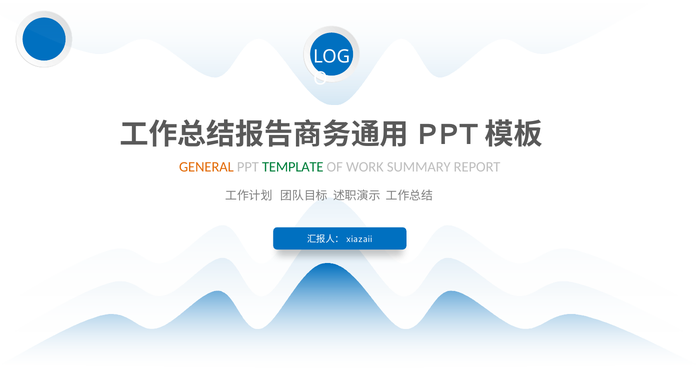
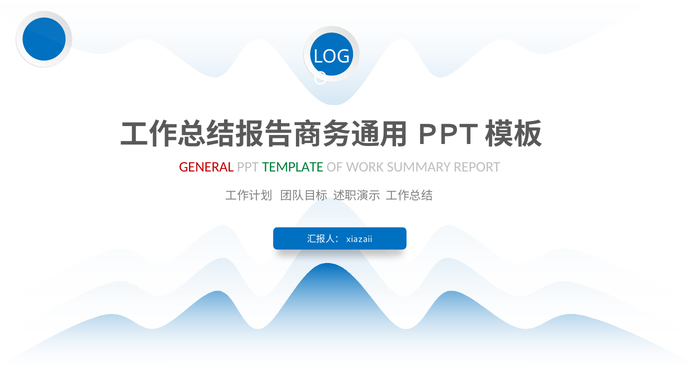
GENERAL colour: orange -> red (206, 167)
